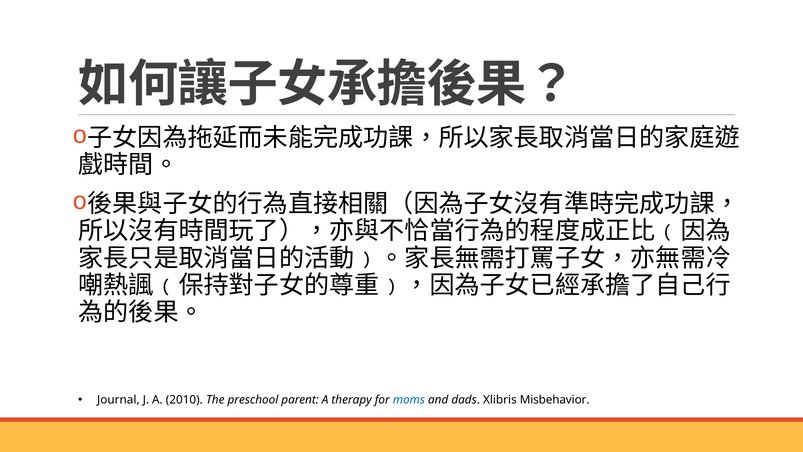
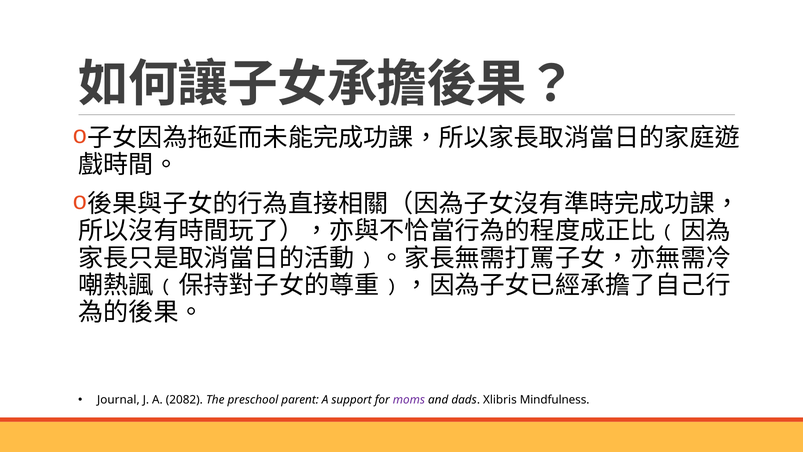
2010: 2010 -> 2082 (184, 400)
therapy: therapy -> support (352, 400)
moms colour: blue -> purple (409, 400)
Misbehavior: Misbehavior -> Mindfulness (555, 400)
